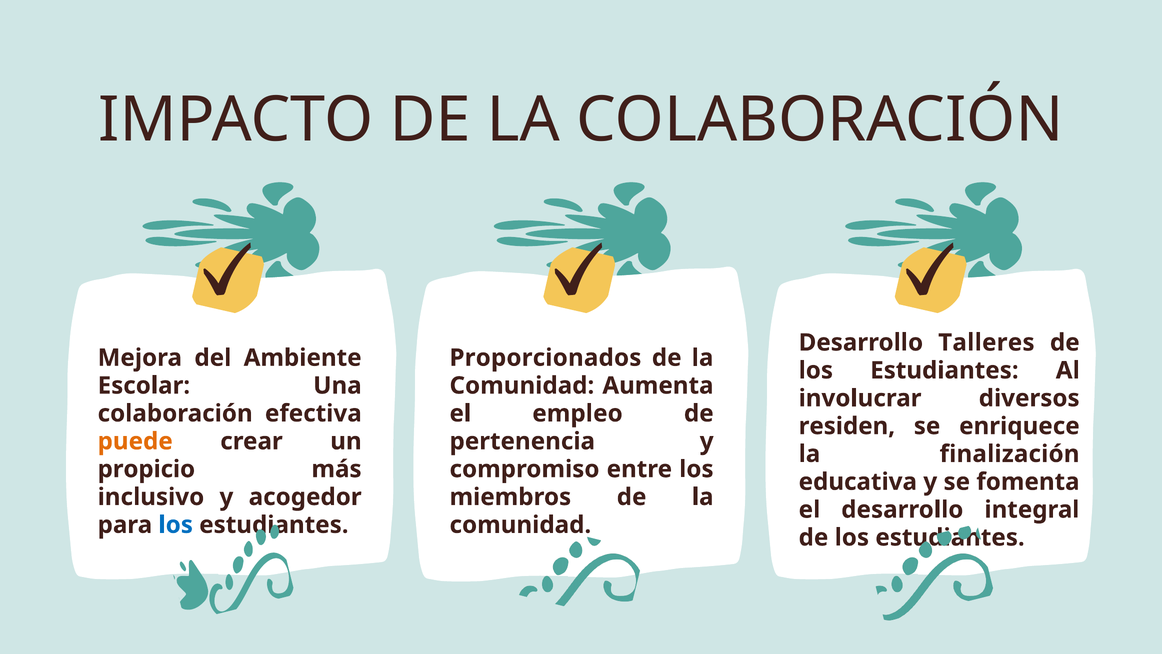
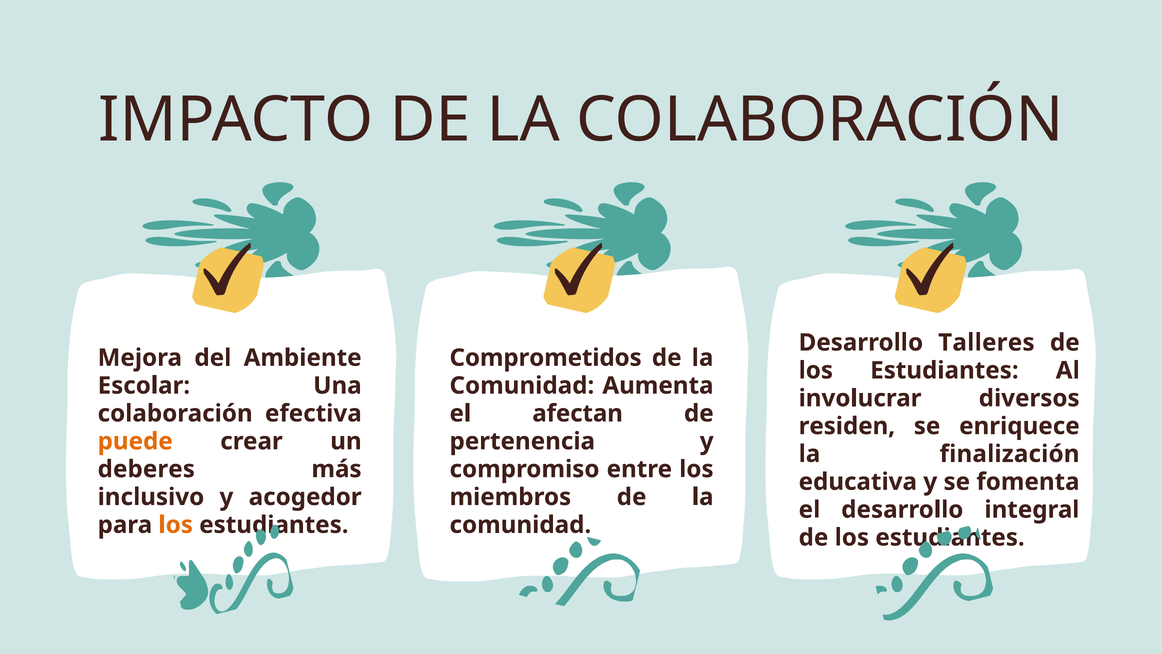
Proporcionados: Proporcionados -> Comprometidos (546, 358)
empleo: empleo -> afectan (578, 413)
propicio: propicio -> deberes (146, 469)
los colour: blue -> orange (176, 525)
